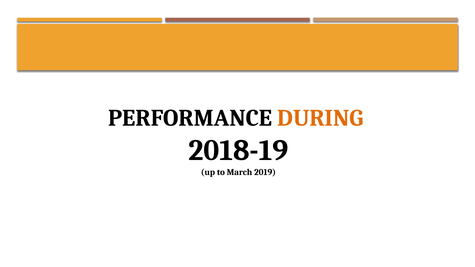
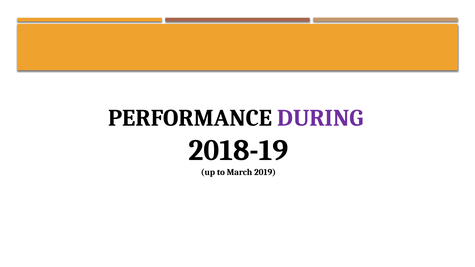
DURING colour: orange -> purple (320, 118)
